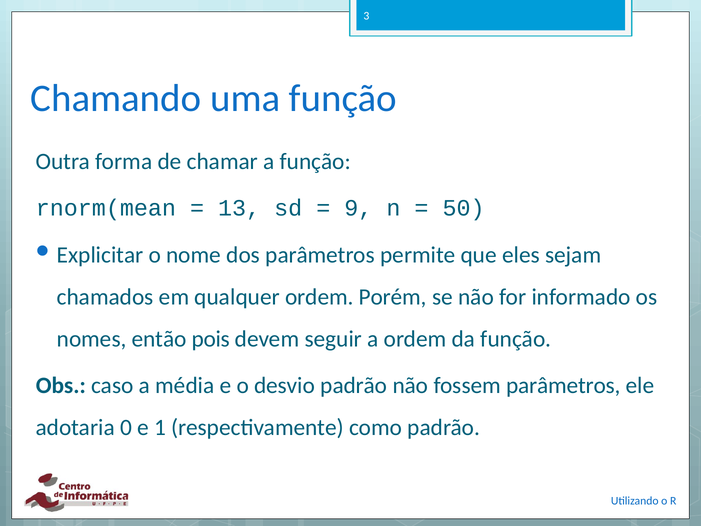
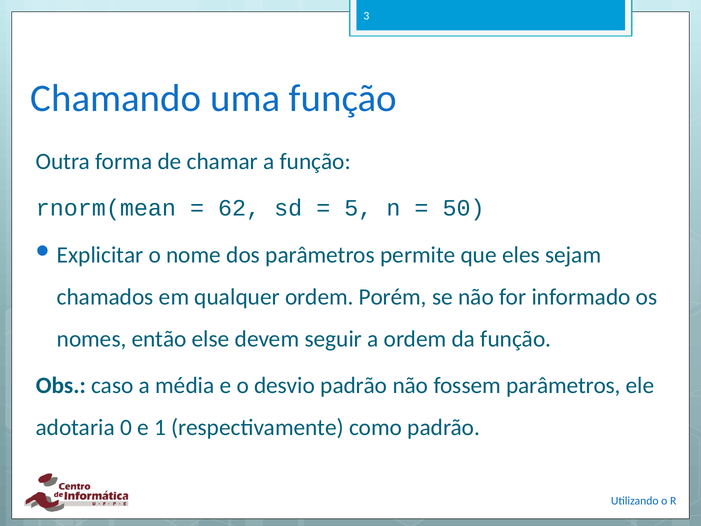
13: 13 -> 62 (239, 208)
9: 9 -> 5 (358, 208)
pois: pois -> else (211, 339)
